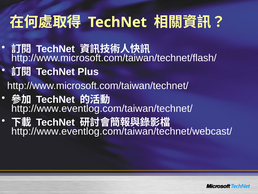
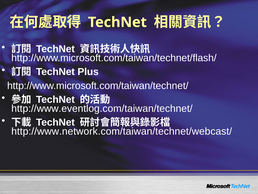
http://www.eventlog.com/taiwan/technet/webcast/: http://www.eventlog.com/taiwan/technet/webcast/ -> http://www.network.com/taiwan/technet/webcast/ (122, 131)
